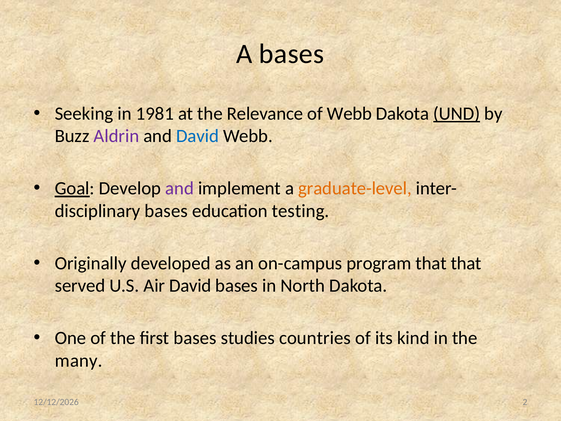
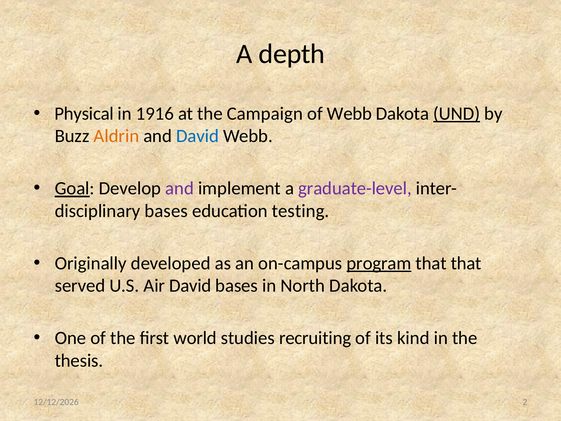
A bases: bases -> depth (292, 54)
Seeking: Seeking -> Physical (84, 114)
1981: 1981 -> 1916 (155, 114)
Relevance: Relevance -> Campaign (265, 114)
Aldrin colour: purple -> orange (116, 136)
graduate-level colour: orange -> purple (355, 188)
program underline: none -> present (379, 263)
first bases: bases -> world (195, 338)
countries: countries -> recruiting (315, 338)
many: many -> thesis (79, 360)
